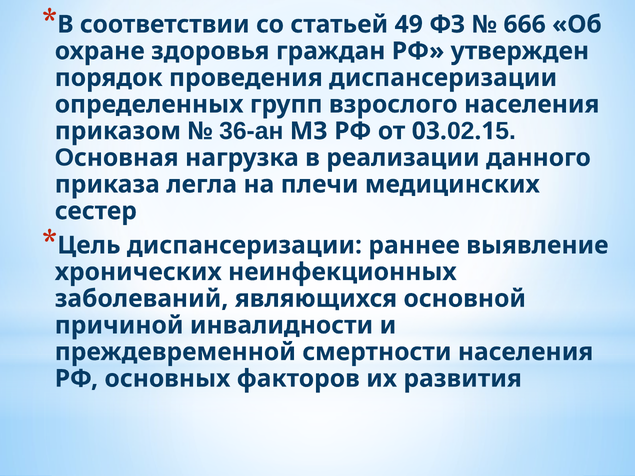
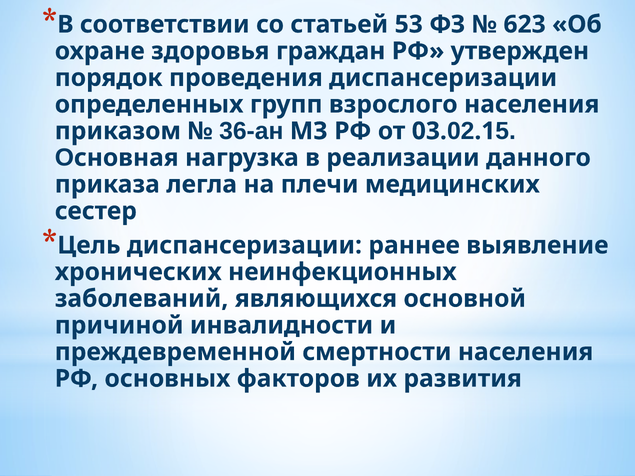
49: 49 -> 53 (409, 24)
666: 666 -> 623 (525, 24)
